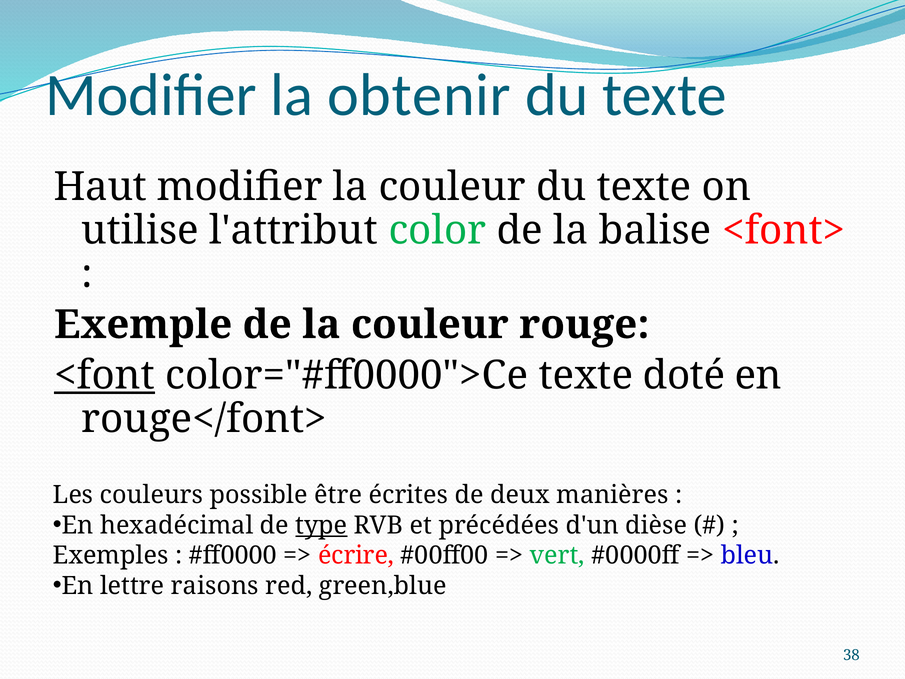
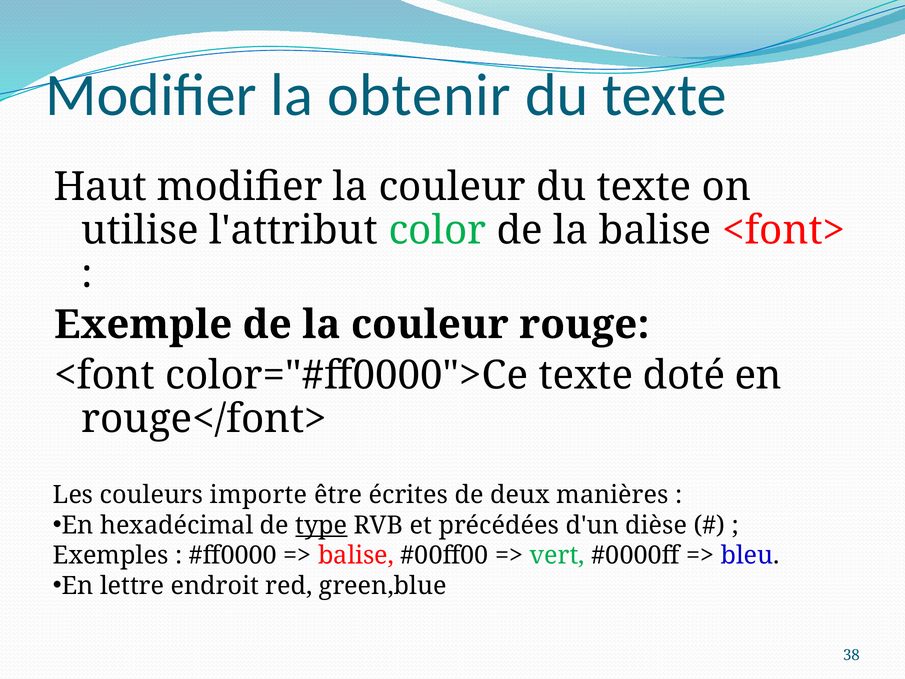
<font underline: present -> none (104, 375)
possible: possible -> importe (259, 495)
écrire: écrire -> balise (356, 555)
raisons: raisons -> endroit (215, 586)
